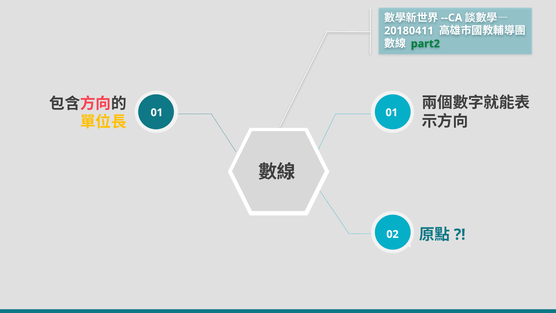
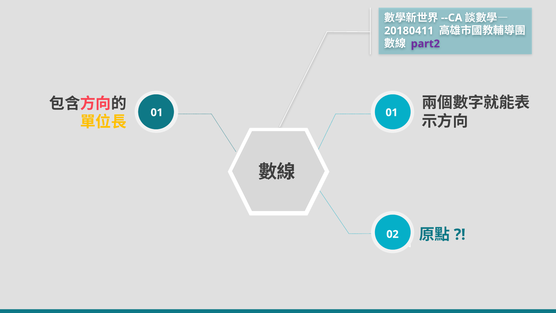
part2 colour: green -> purple (425, 44)
